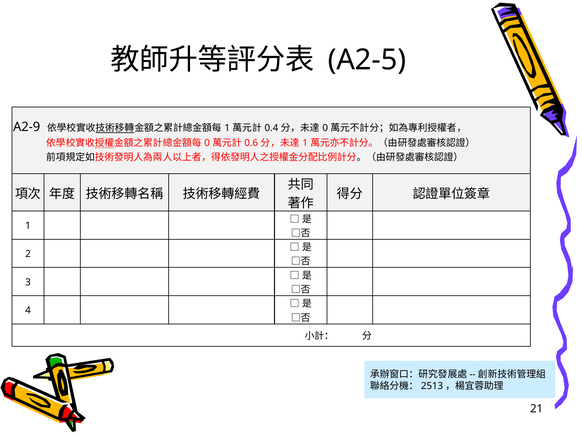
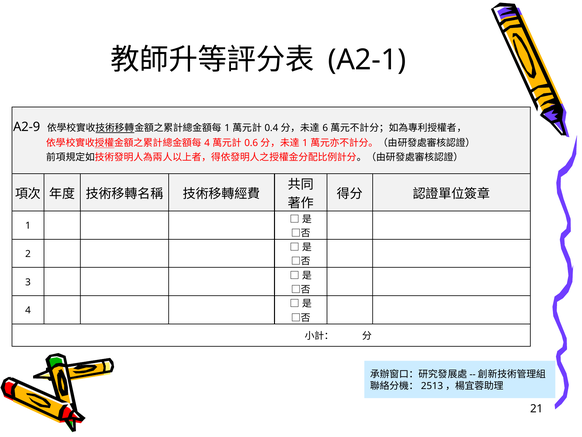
A2-5: A2-5 -> A2-1 (367, 60)
0: 0 -> 6 (325, 128)
0: 0 -> 4 (207, 143)
